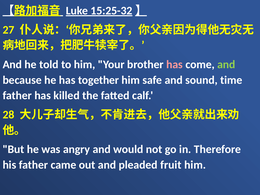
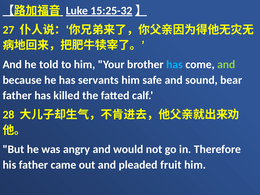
has colour: pink -> light blue (175, 65)
together: together -> servants (98, 80)
time: time -> bear (231, 80)
